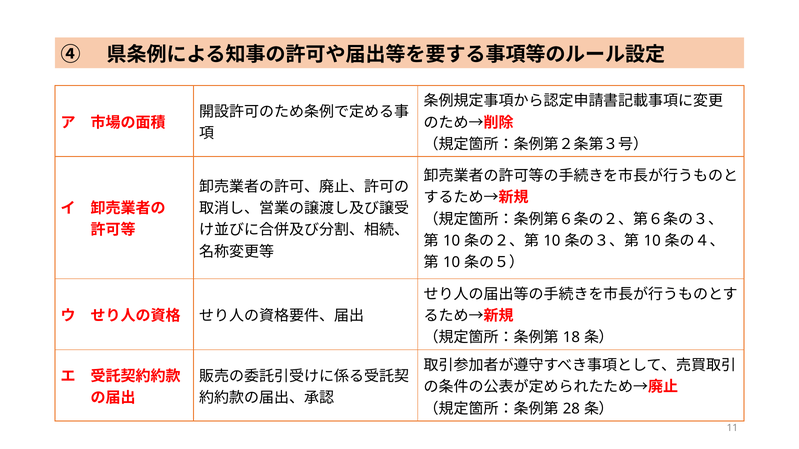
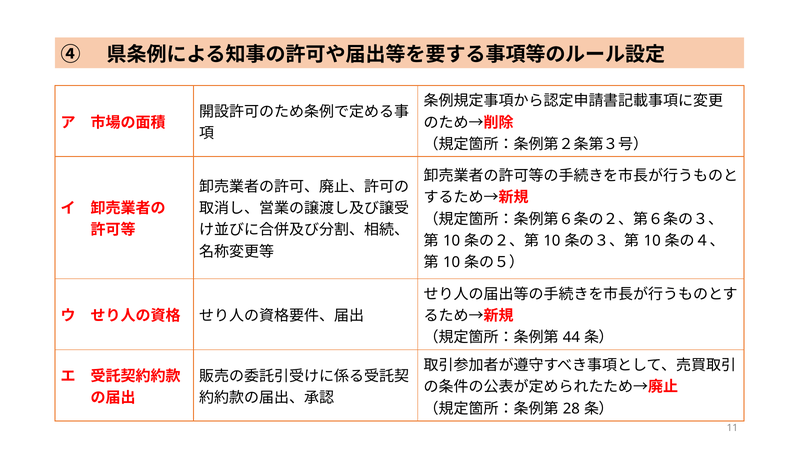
18: 18 -> 44 (571, 338)
